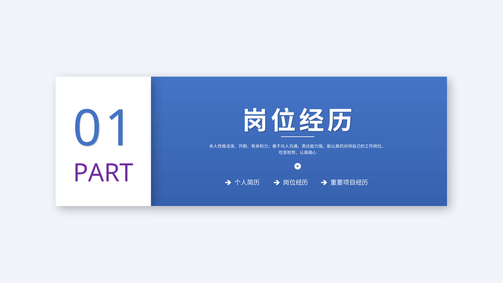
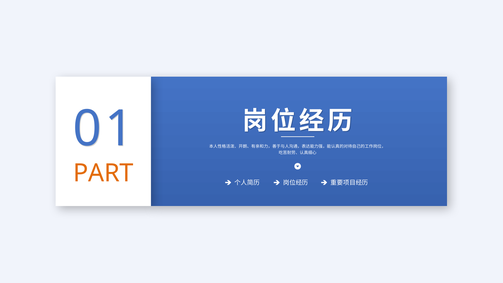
PART colour: purple -> orange (103, 173)
